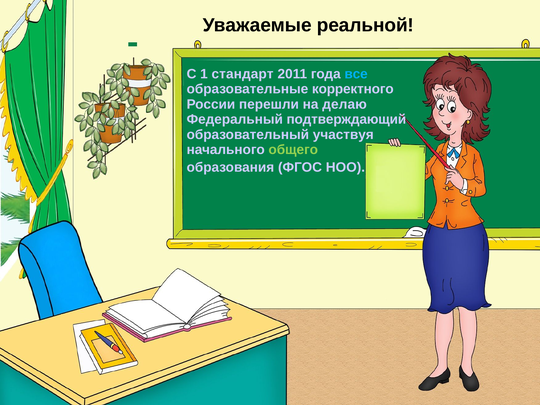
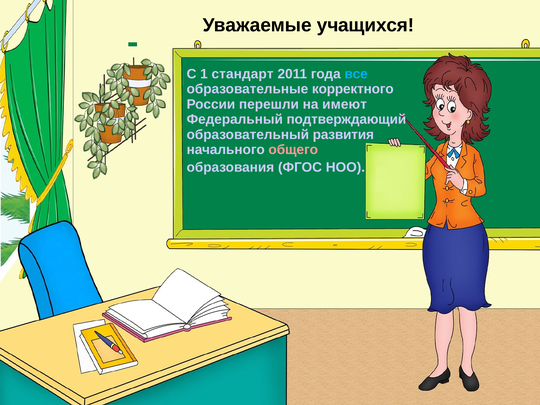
реальной: реальной -> учащихся (366, 25)
делаю: делаю -> имеют (345, 104)
участвуя: участвуя -> развития (343, 135)
общего colour: light green -> pink (293, 150)
